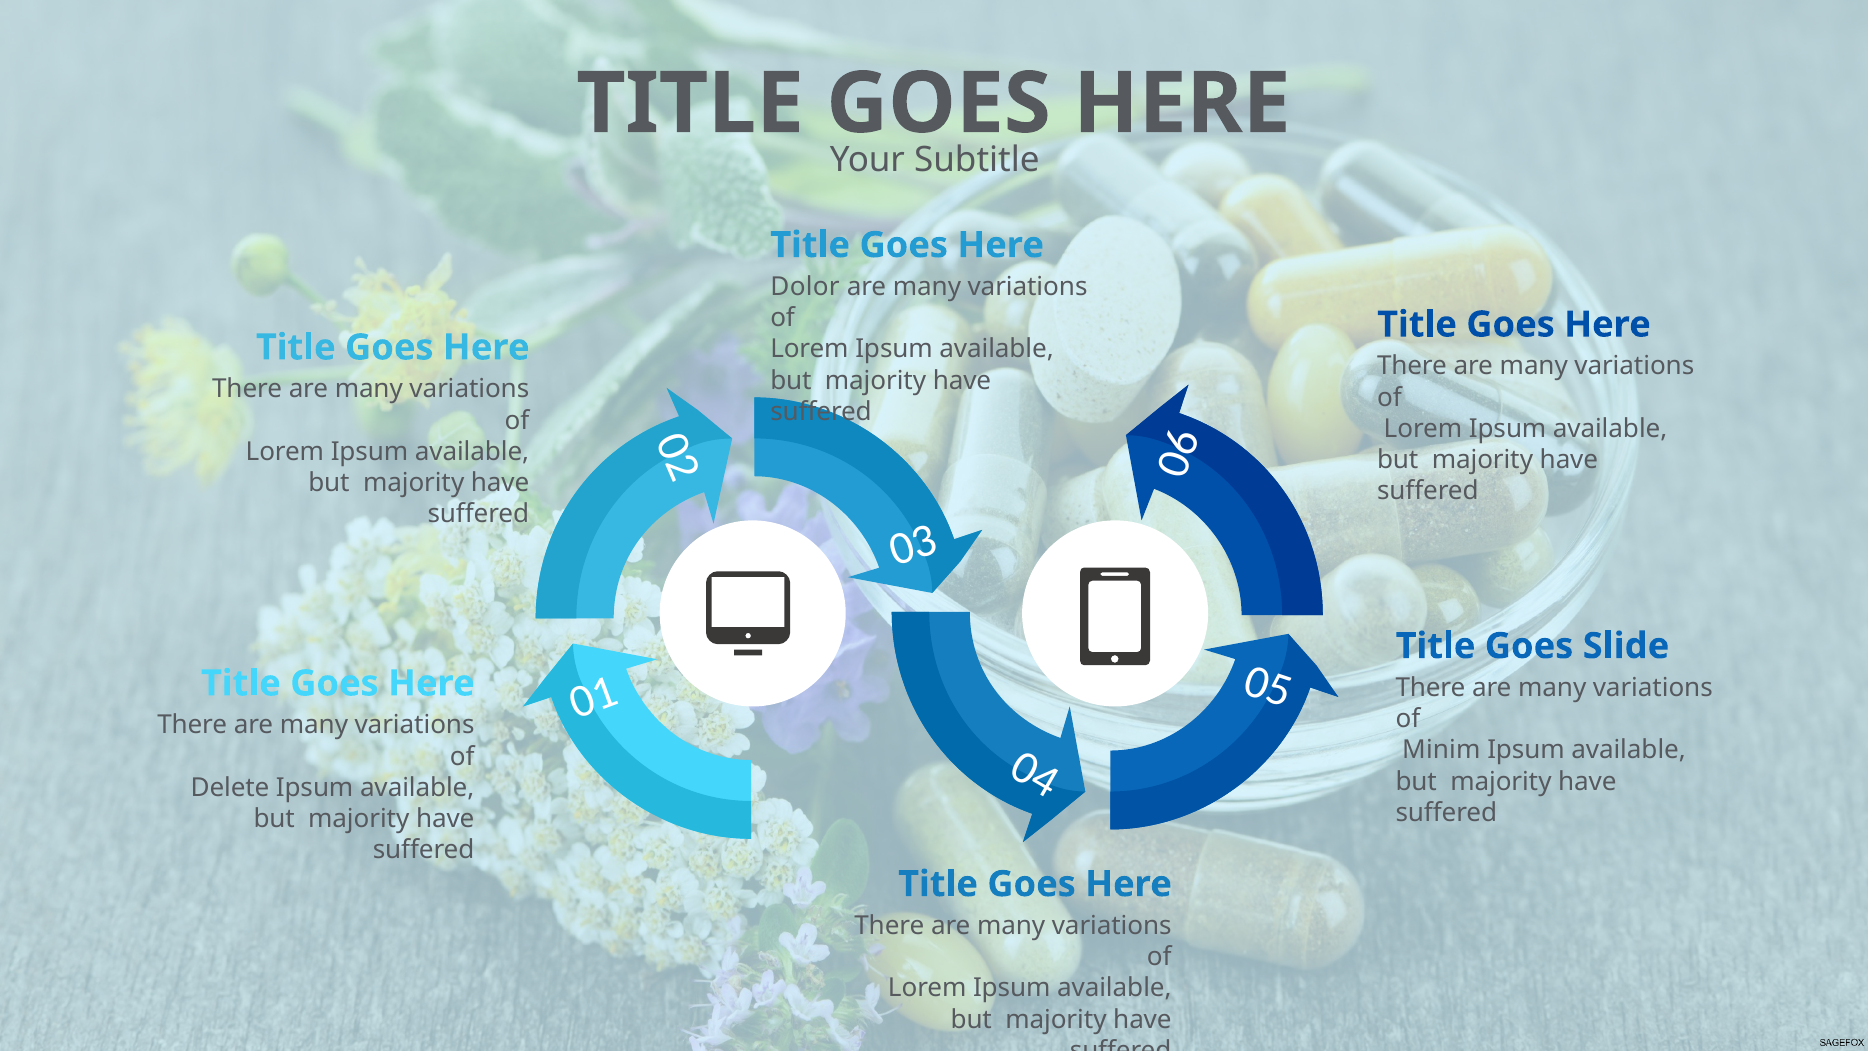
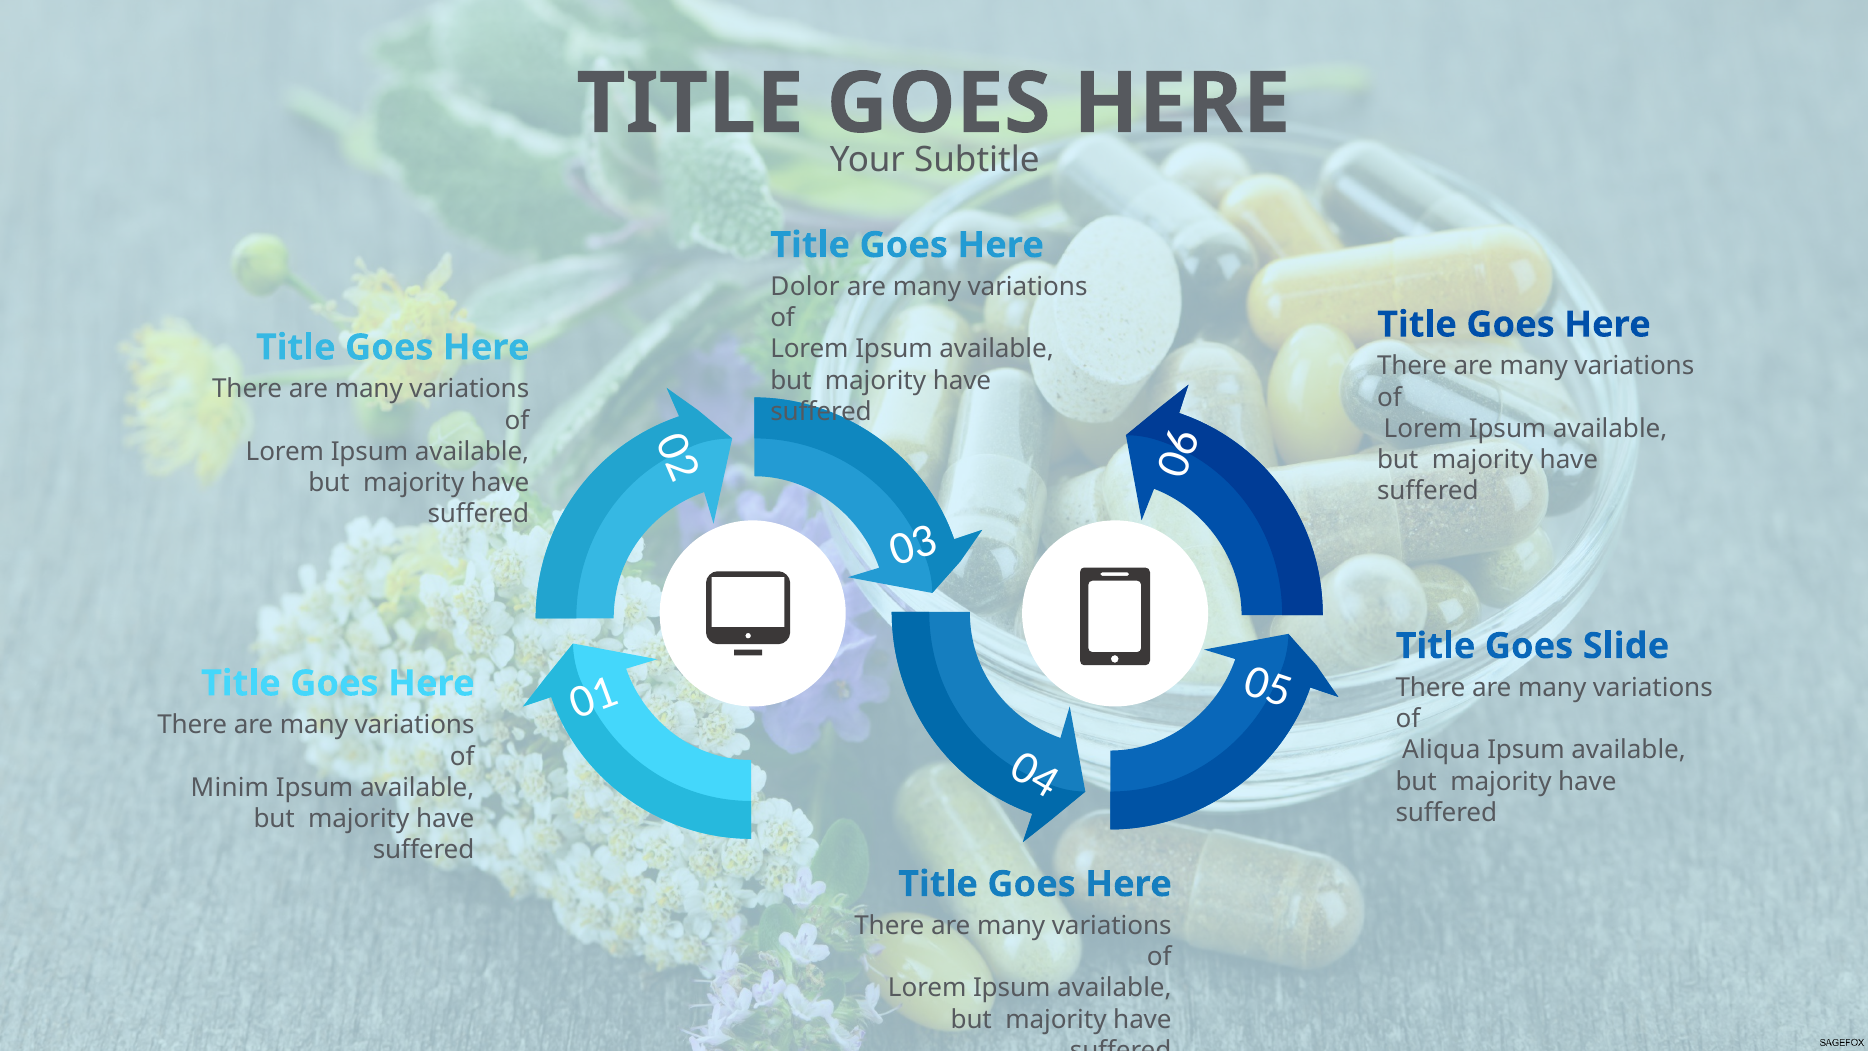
Minim: Minim -> Aliqua (1441, 750)
Delete: Delete -> Minim (230, 787)
